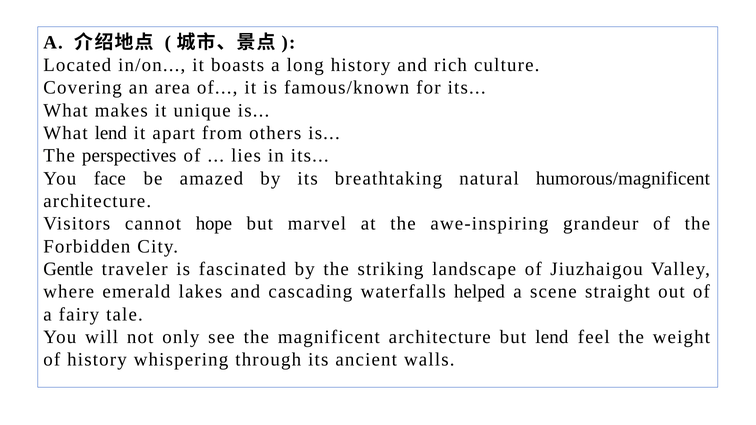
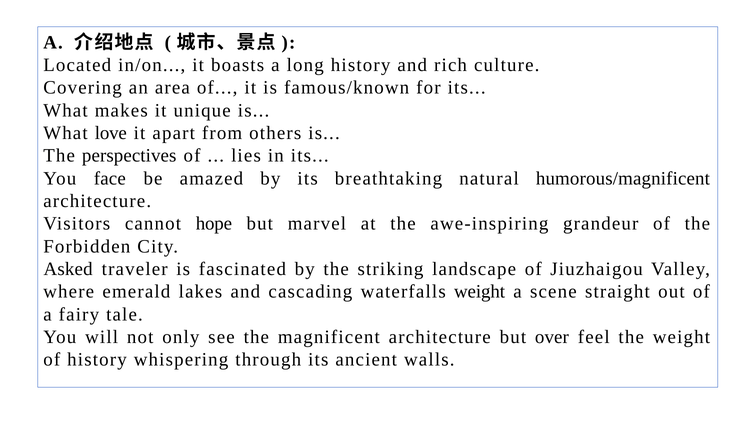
What lend: lend -> love (111, 133)
Gentle: Gentle -> Asked (68, 269)
waterfalls helped: helped -> weight (480, 292)
but lend: lend -> over (552, 337)
